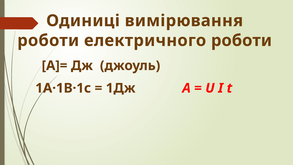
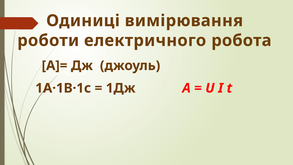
електричного роботи: роботи -> робота (241, 40)
